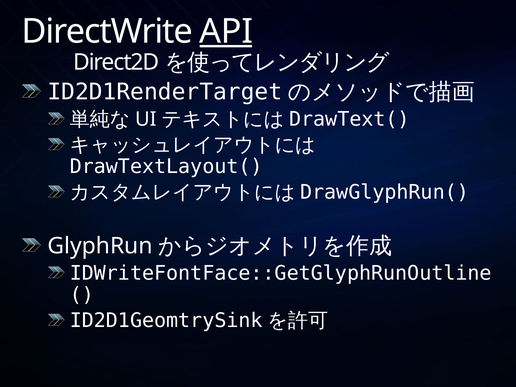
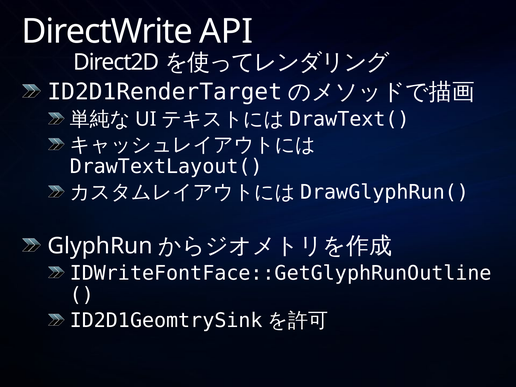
API underline: present -> none (226, 31)
